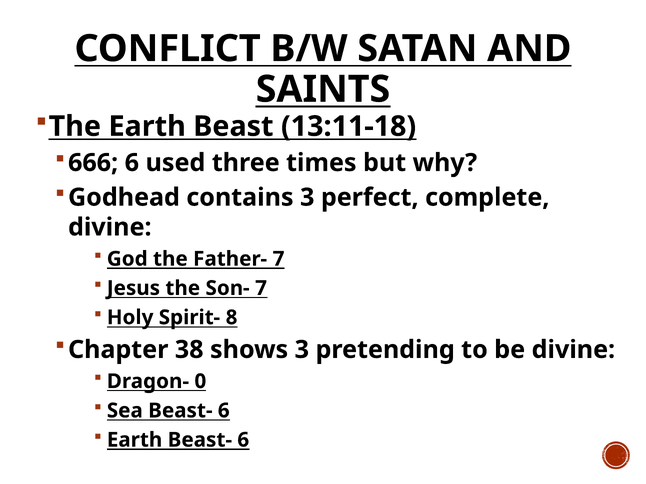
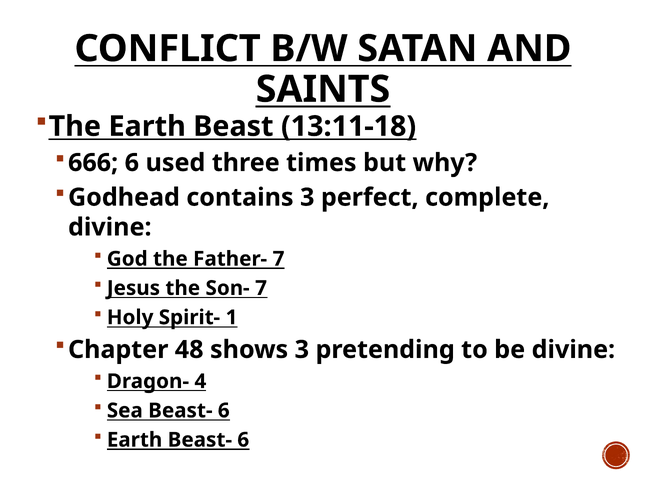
8: 8 -> 1 (232, 318)
38: 38 -> 48 (189, 350)
0: 0 -> 4 (200, 382)
